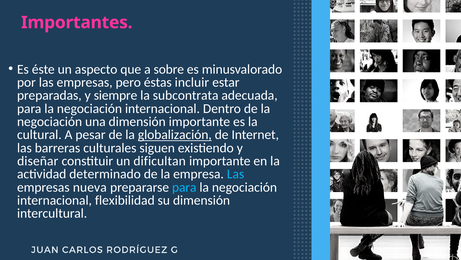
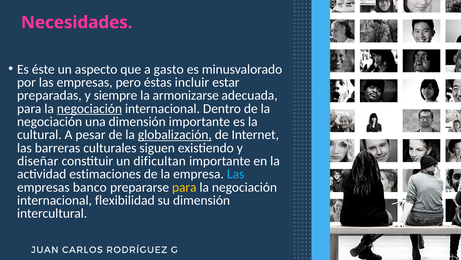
Importantes: Importantes -> Necesidades (77, 22)
sobre: sobre -> gasto (169, 69)
subcontrata: subcontrata -> armonizarse (186, 95)
negociación underline: none -> present (89, 108)
determinado: determinado -> estimaciones (105, 174)
nueva: nueva -> banco (90, 187)
para colour: light blue -> yellow (184, 187)
